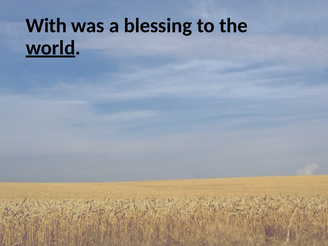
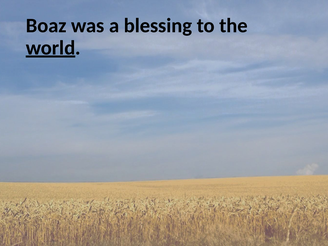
With: With -> Boaz (46, 26)
